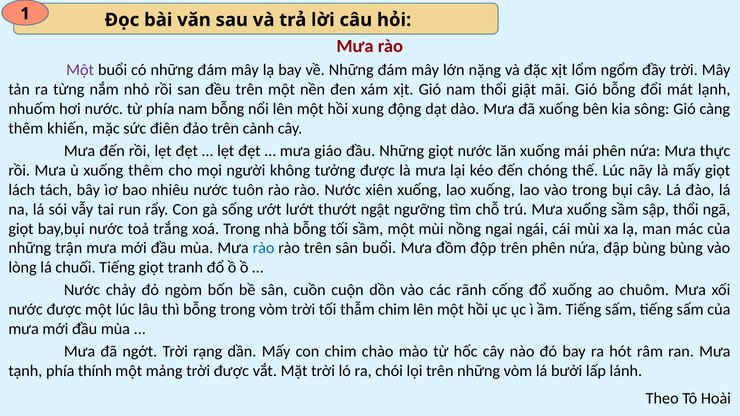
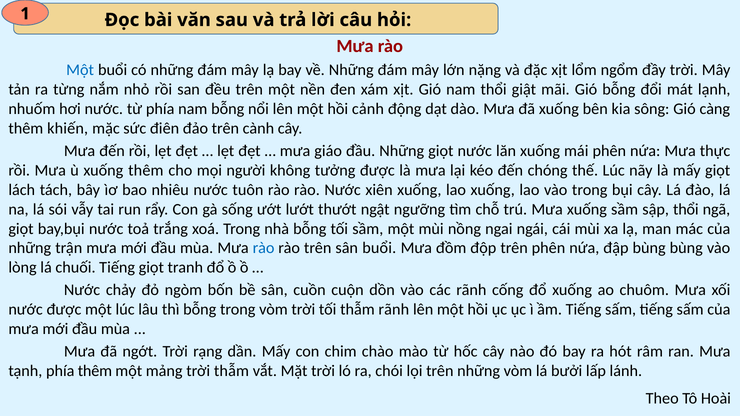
Một colour: purple -> blue (80, 70)
xung: xung -> cảnh (368, 109)
thẫm chim: chim -> rãnh (394, 310)
phía thính: thính -> thêm (95, 371)
trời được: được -> thẫm (231, 371)
